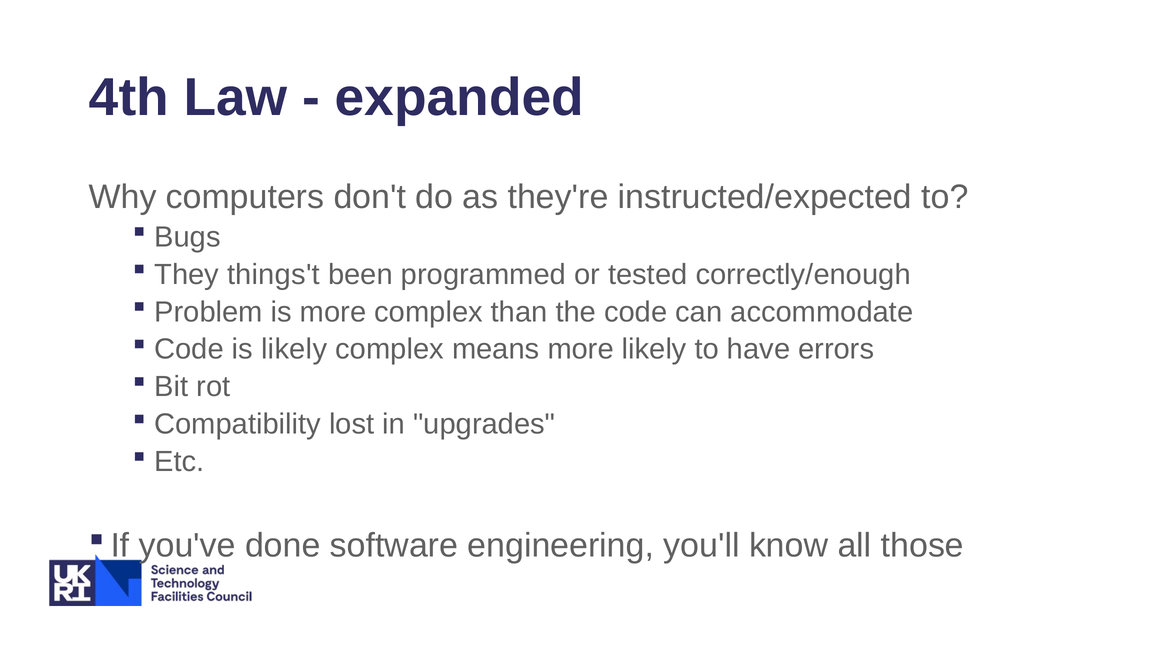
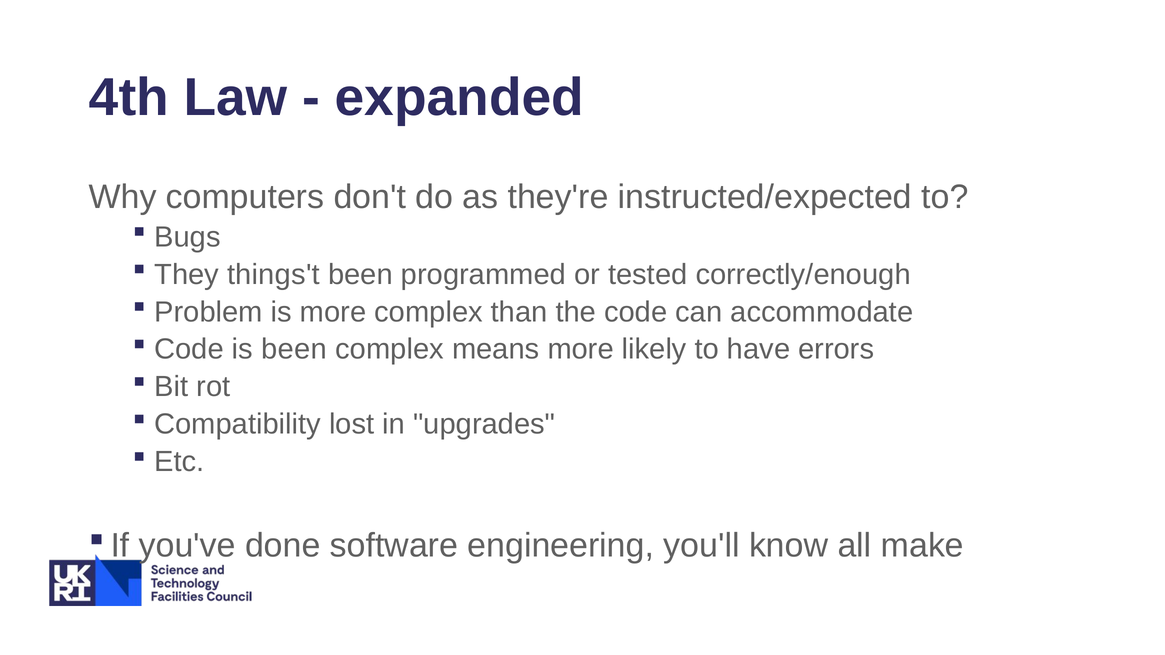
is likely: likely -> been (294, 350)
those: those -> make (922, 546)
